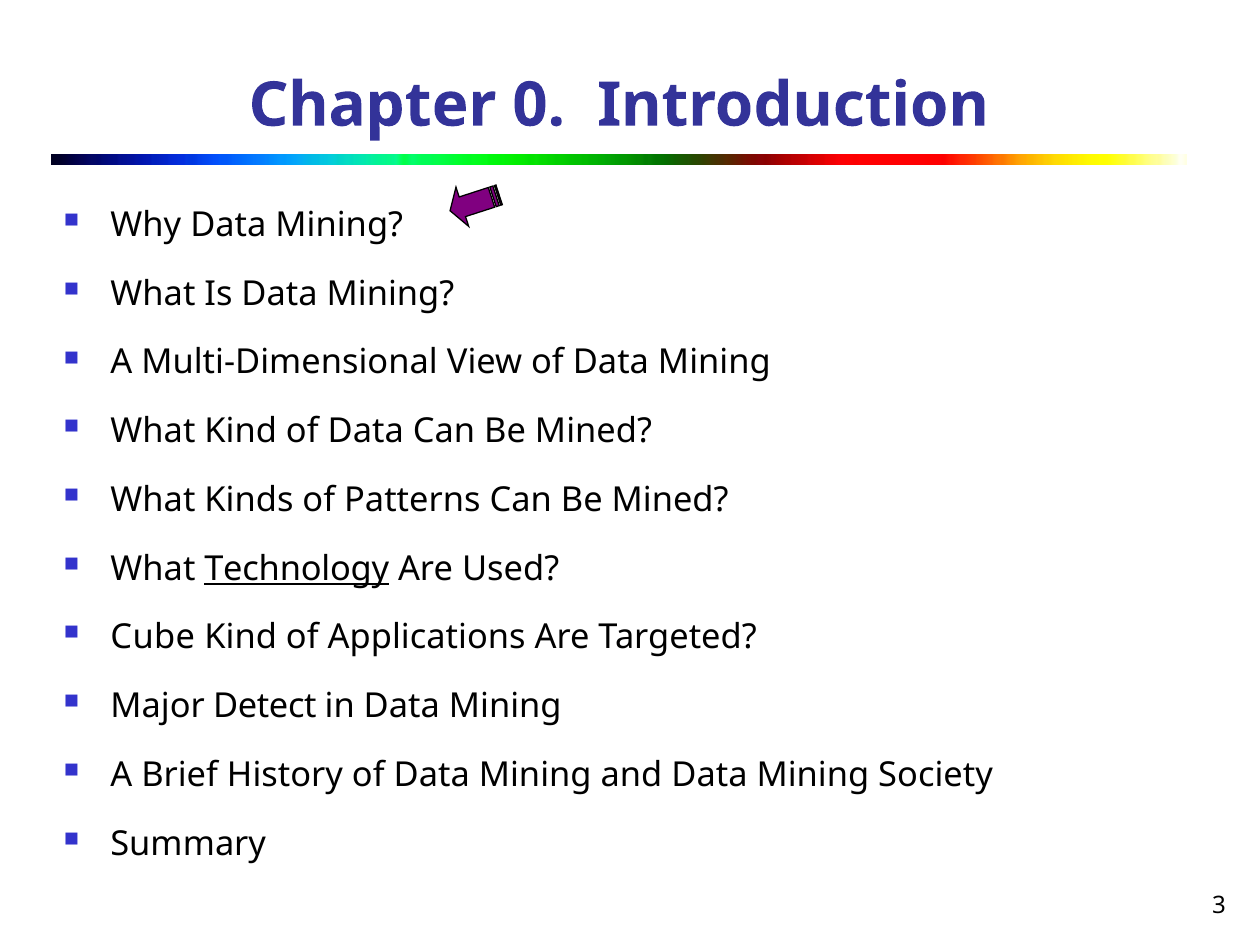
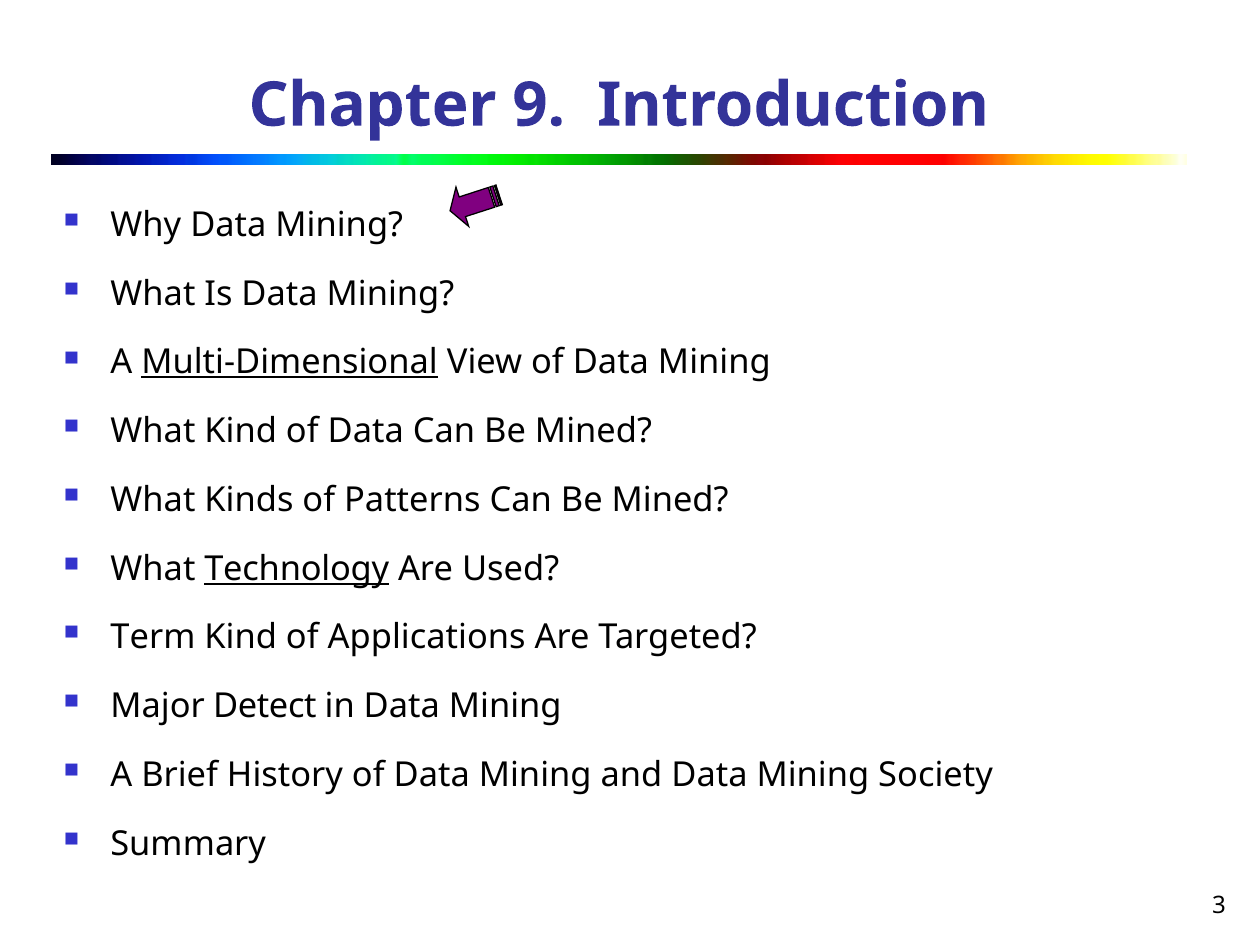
0: 0 -> 9 (539, 105)
Multi-Dimensional underline: none -> present (290, 363)
Cube: Cube -> Term (153, 638)
